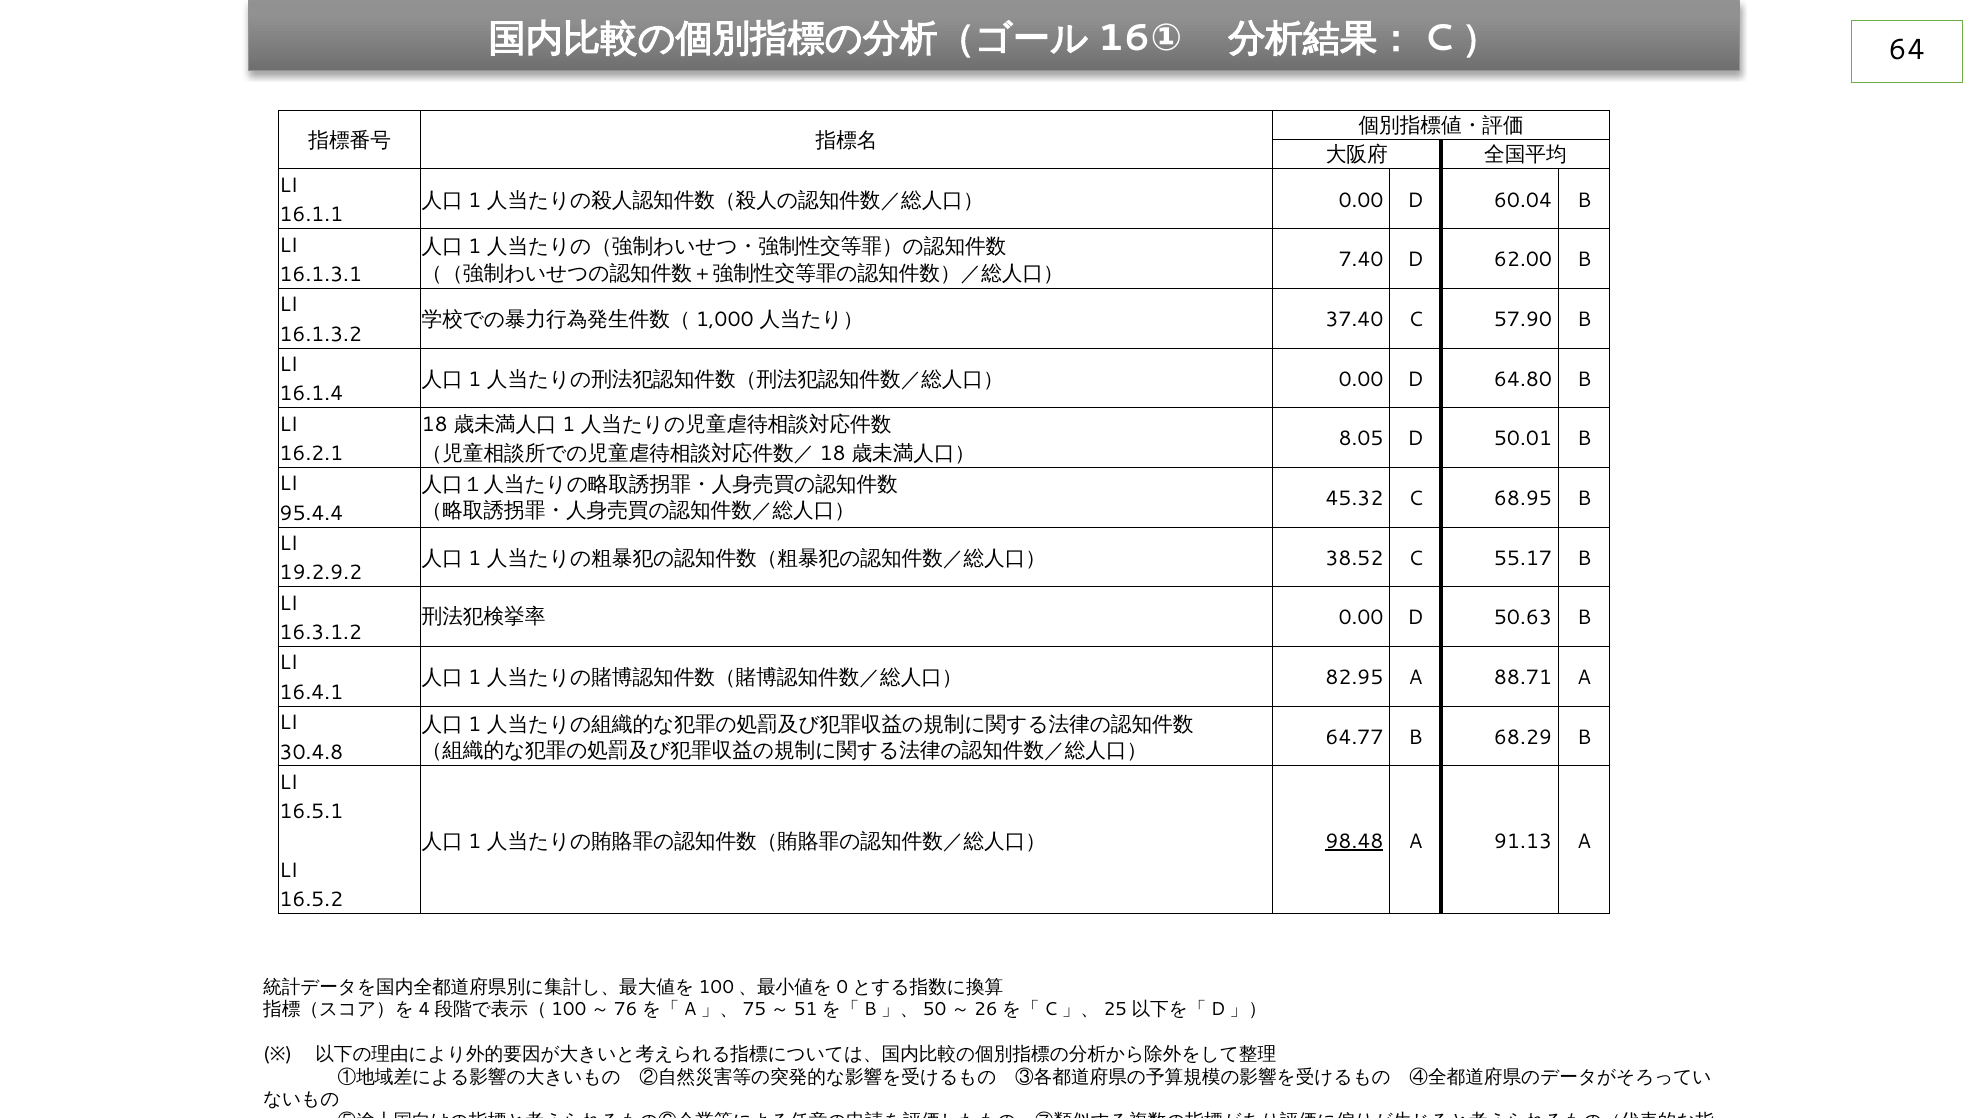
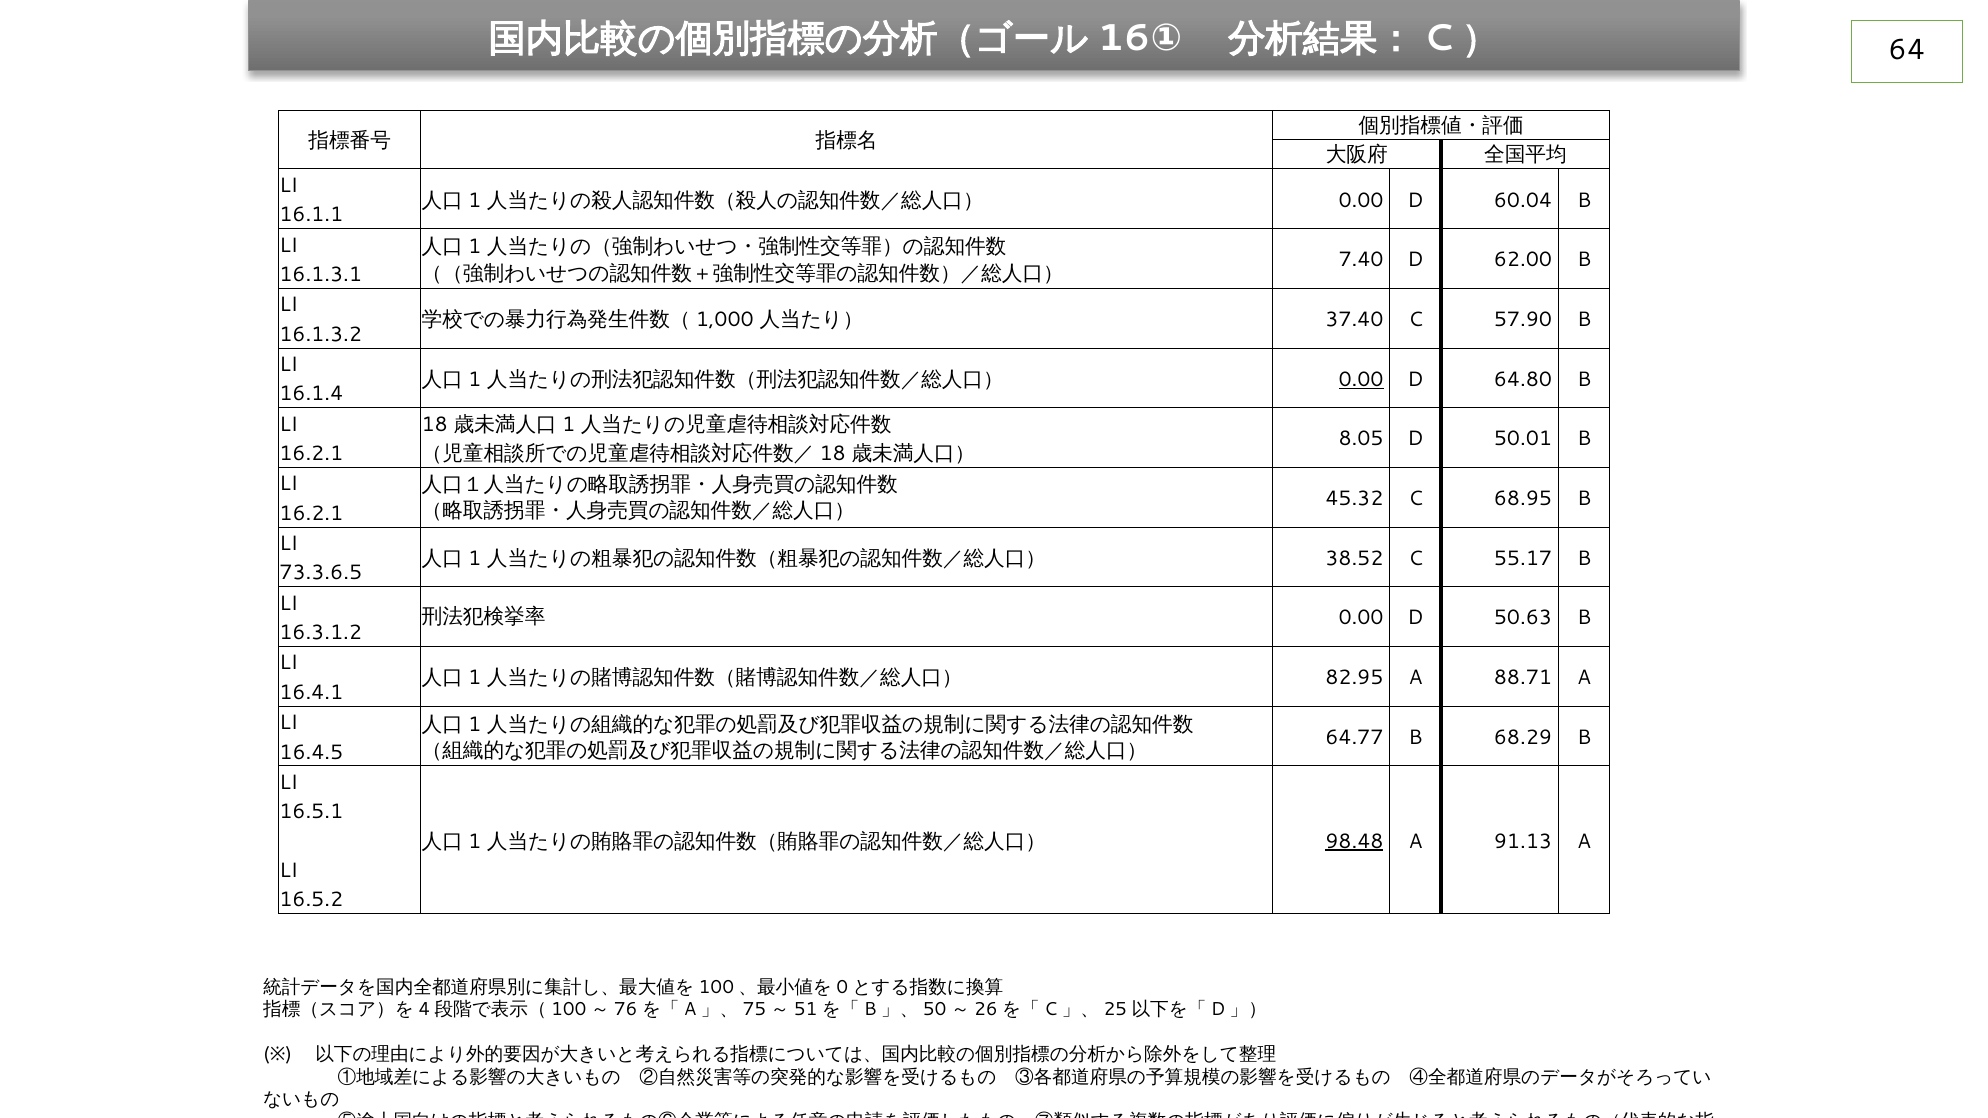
0.00 underline: none -> present (1361, 379)
95.4.4: 95.4.4 -> 16.2.1 (311, 514)
19.2.9.2: 19.2.9.2 -> 73.3.6.5 (321, 573)
30.4.8: 30.4.8 -> 16.4.5 (311, 752)
